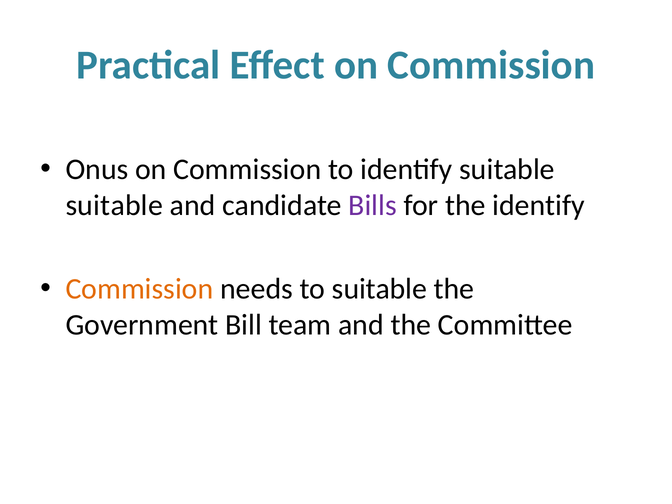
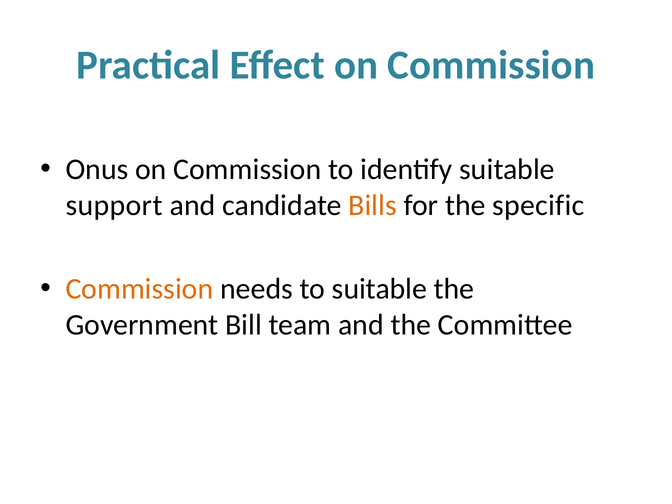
suitable: suitable -> support (114, 205)
Bills colour: purple -> orange (373, 205)
the identify: identify -> specific (538, 205)
